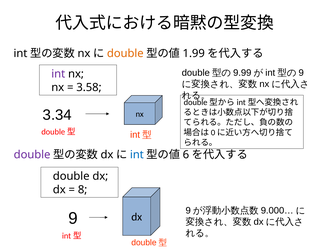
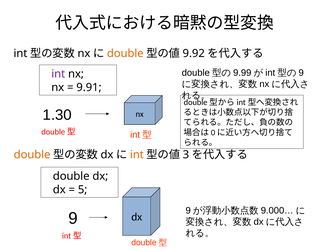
1.99: 1.99 -> 9.92 (194, 53)
3.58: 3.58 -> 9.91 (89, 87)
3.34: 3.34 -> 1.30 (57, 115)
double colour: purple -> orange (32, 155)
int colour: blue -> orange (137, 155)
6: 6 -> 3 (186, 155)
8: 8 -> 5 (83, 190)
